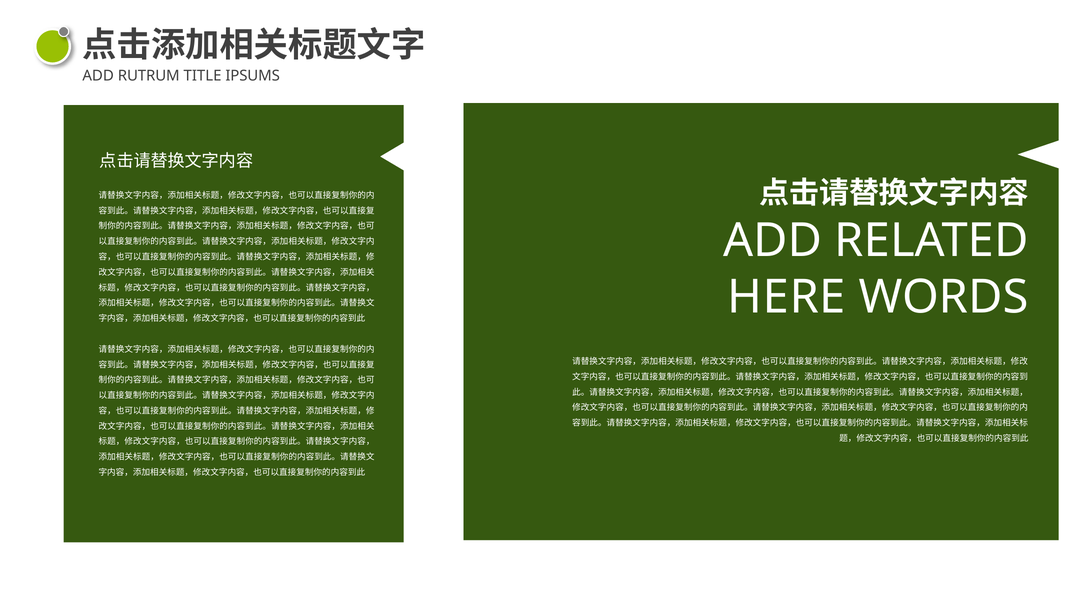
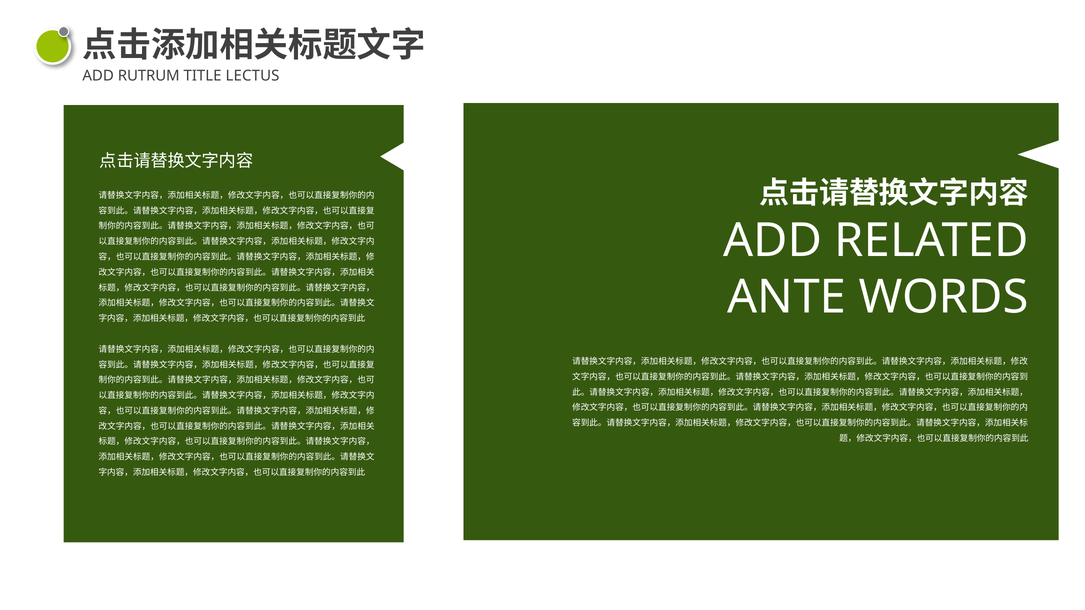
IPSUMS: IPSUMS -> LECTUS (252, 76)
HERE: HERE -> ANTE (787, 297)
